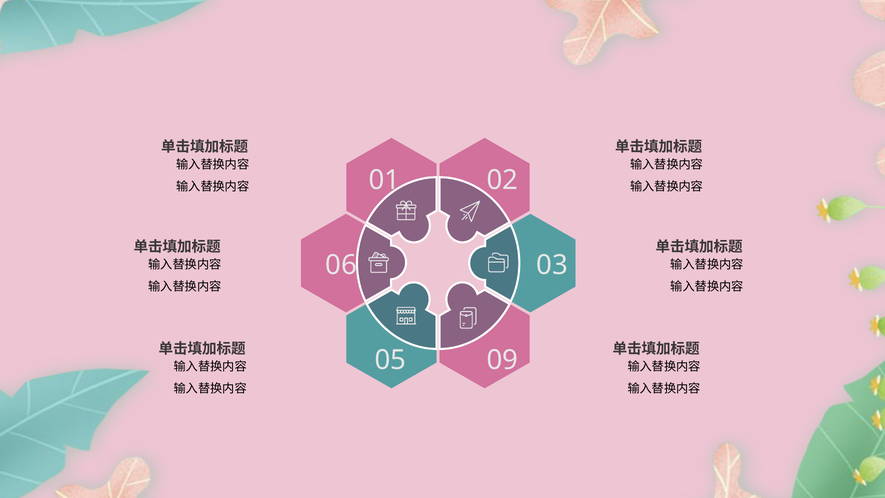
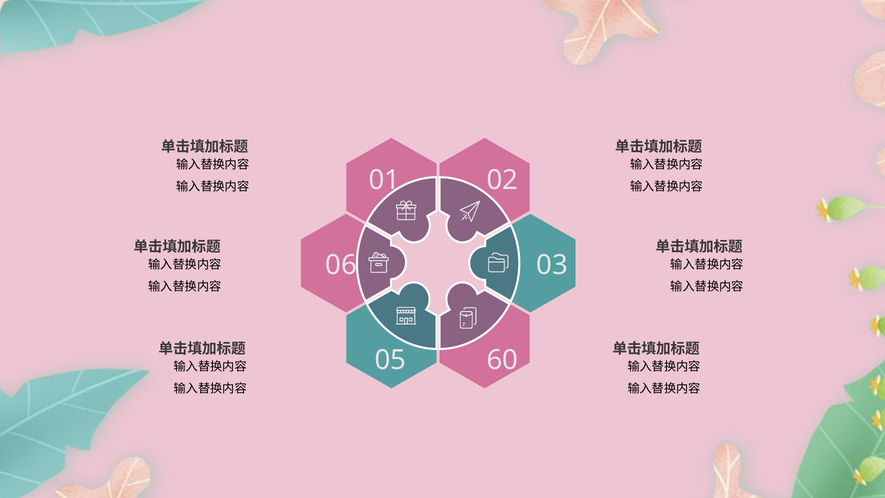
09: 09 -> 60 (502, 360)
